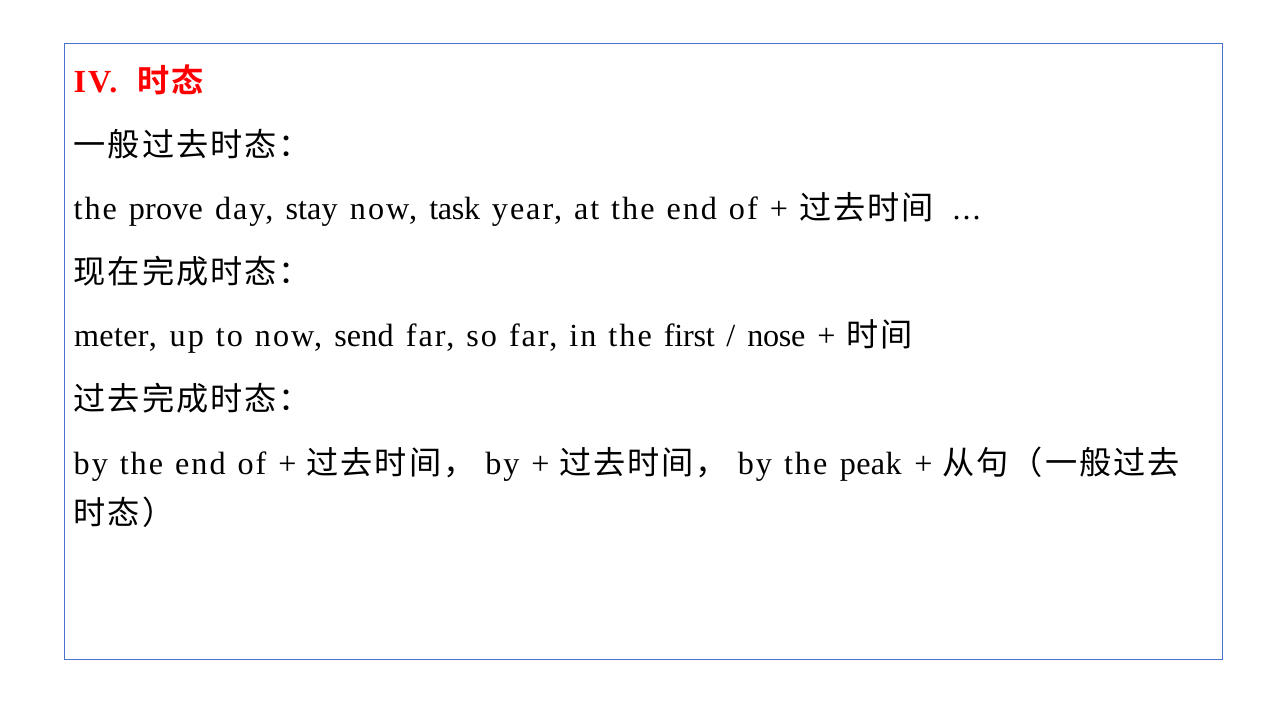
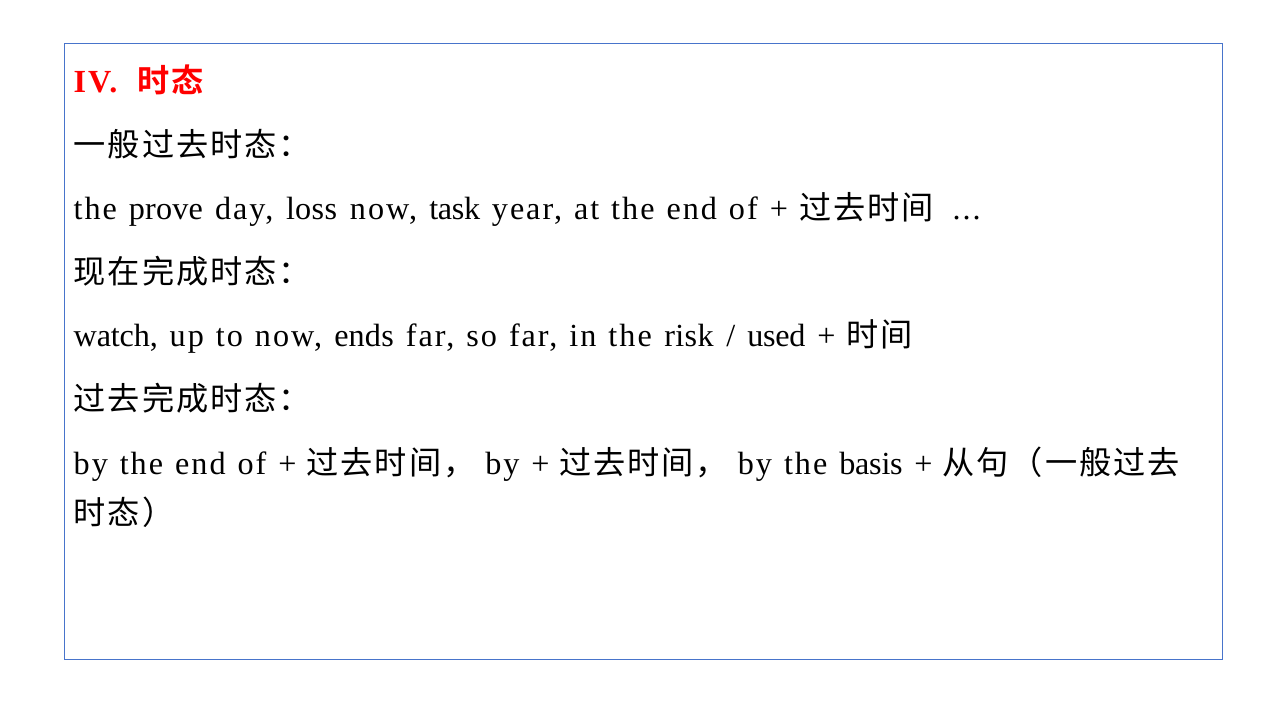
stay: stay -> loss (312, 209)
meter: meter -> watch (116, 336)
send: send -> ends (364, 336)
first: first -> risk (689, 336)
nose: nose -> used (776, 336)
peak: peak -> basis (871, 463)
